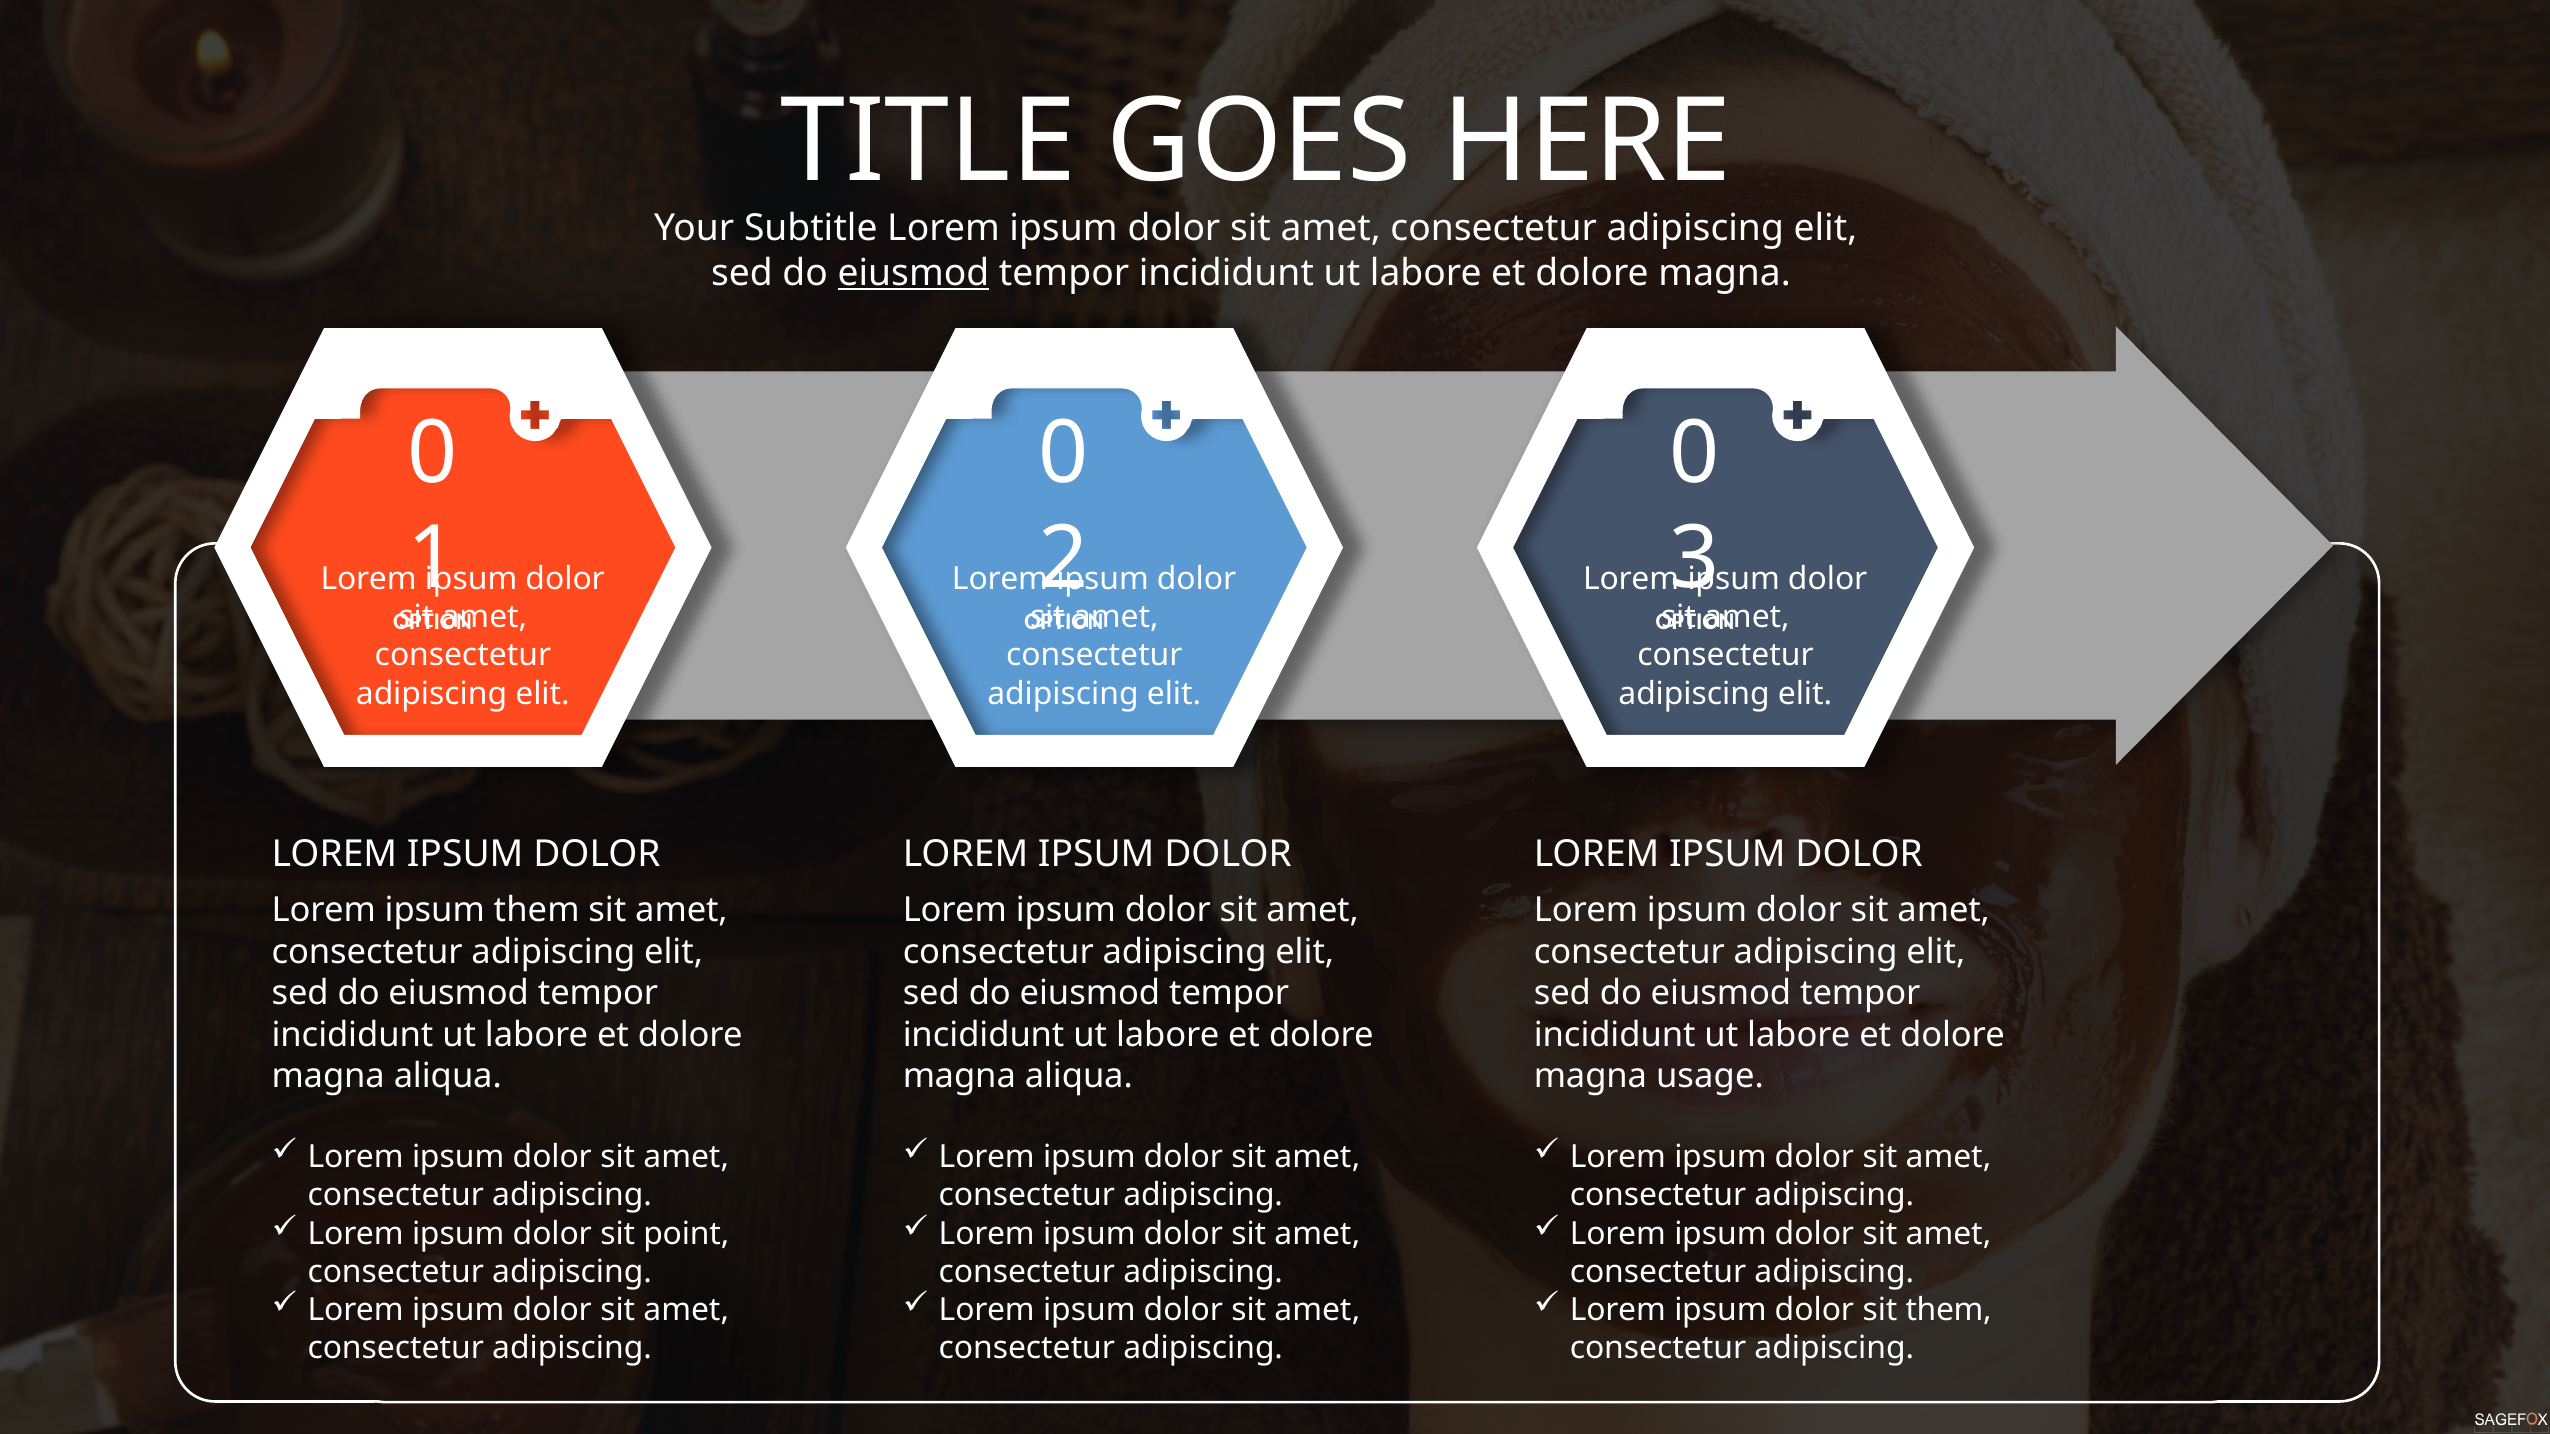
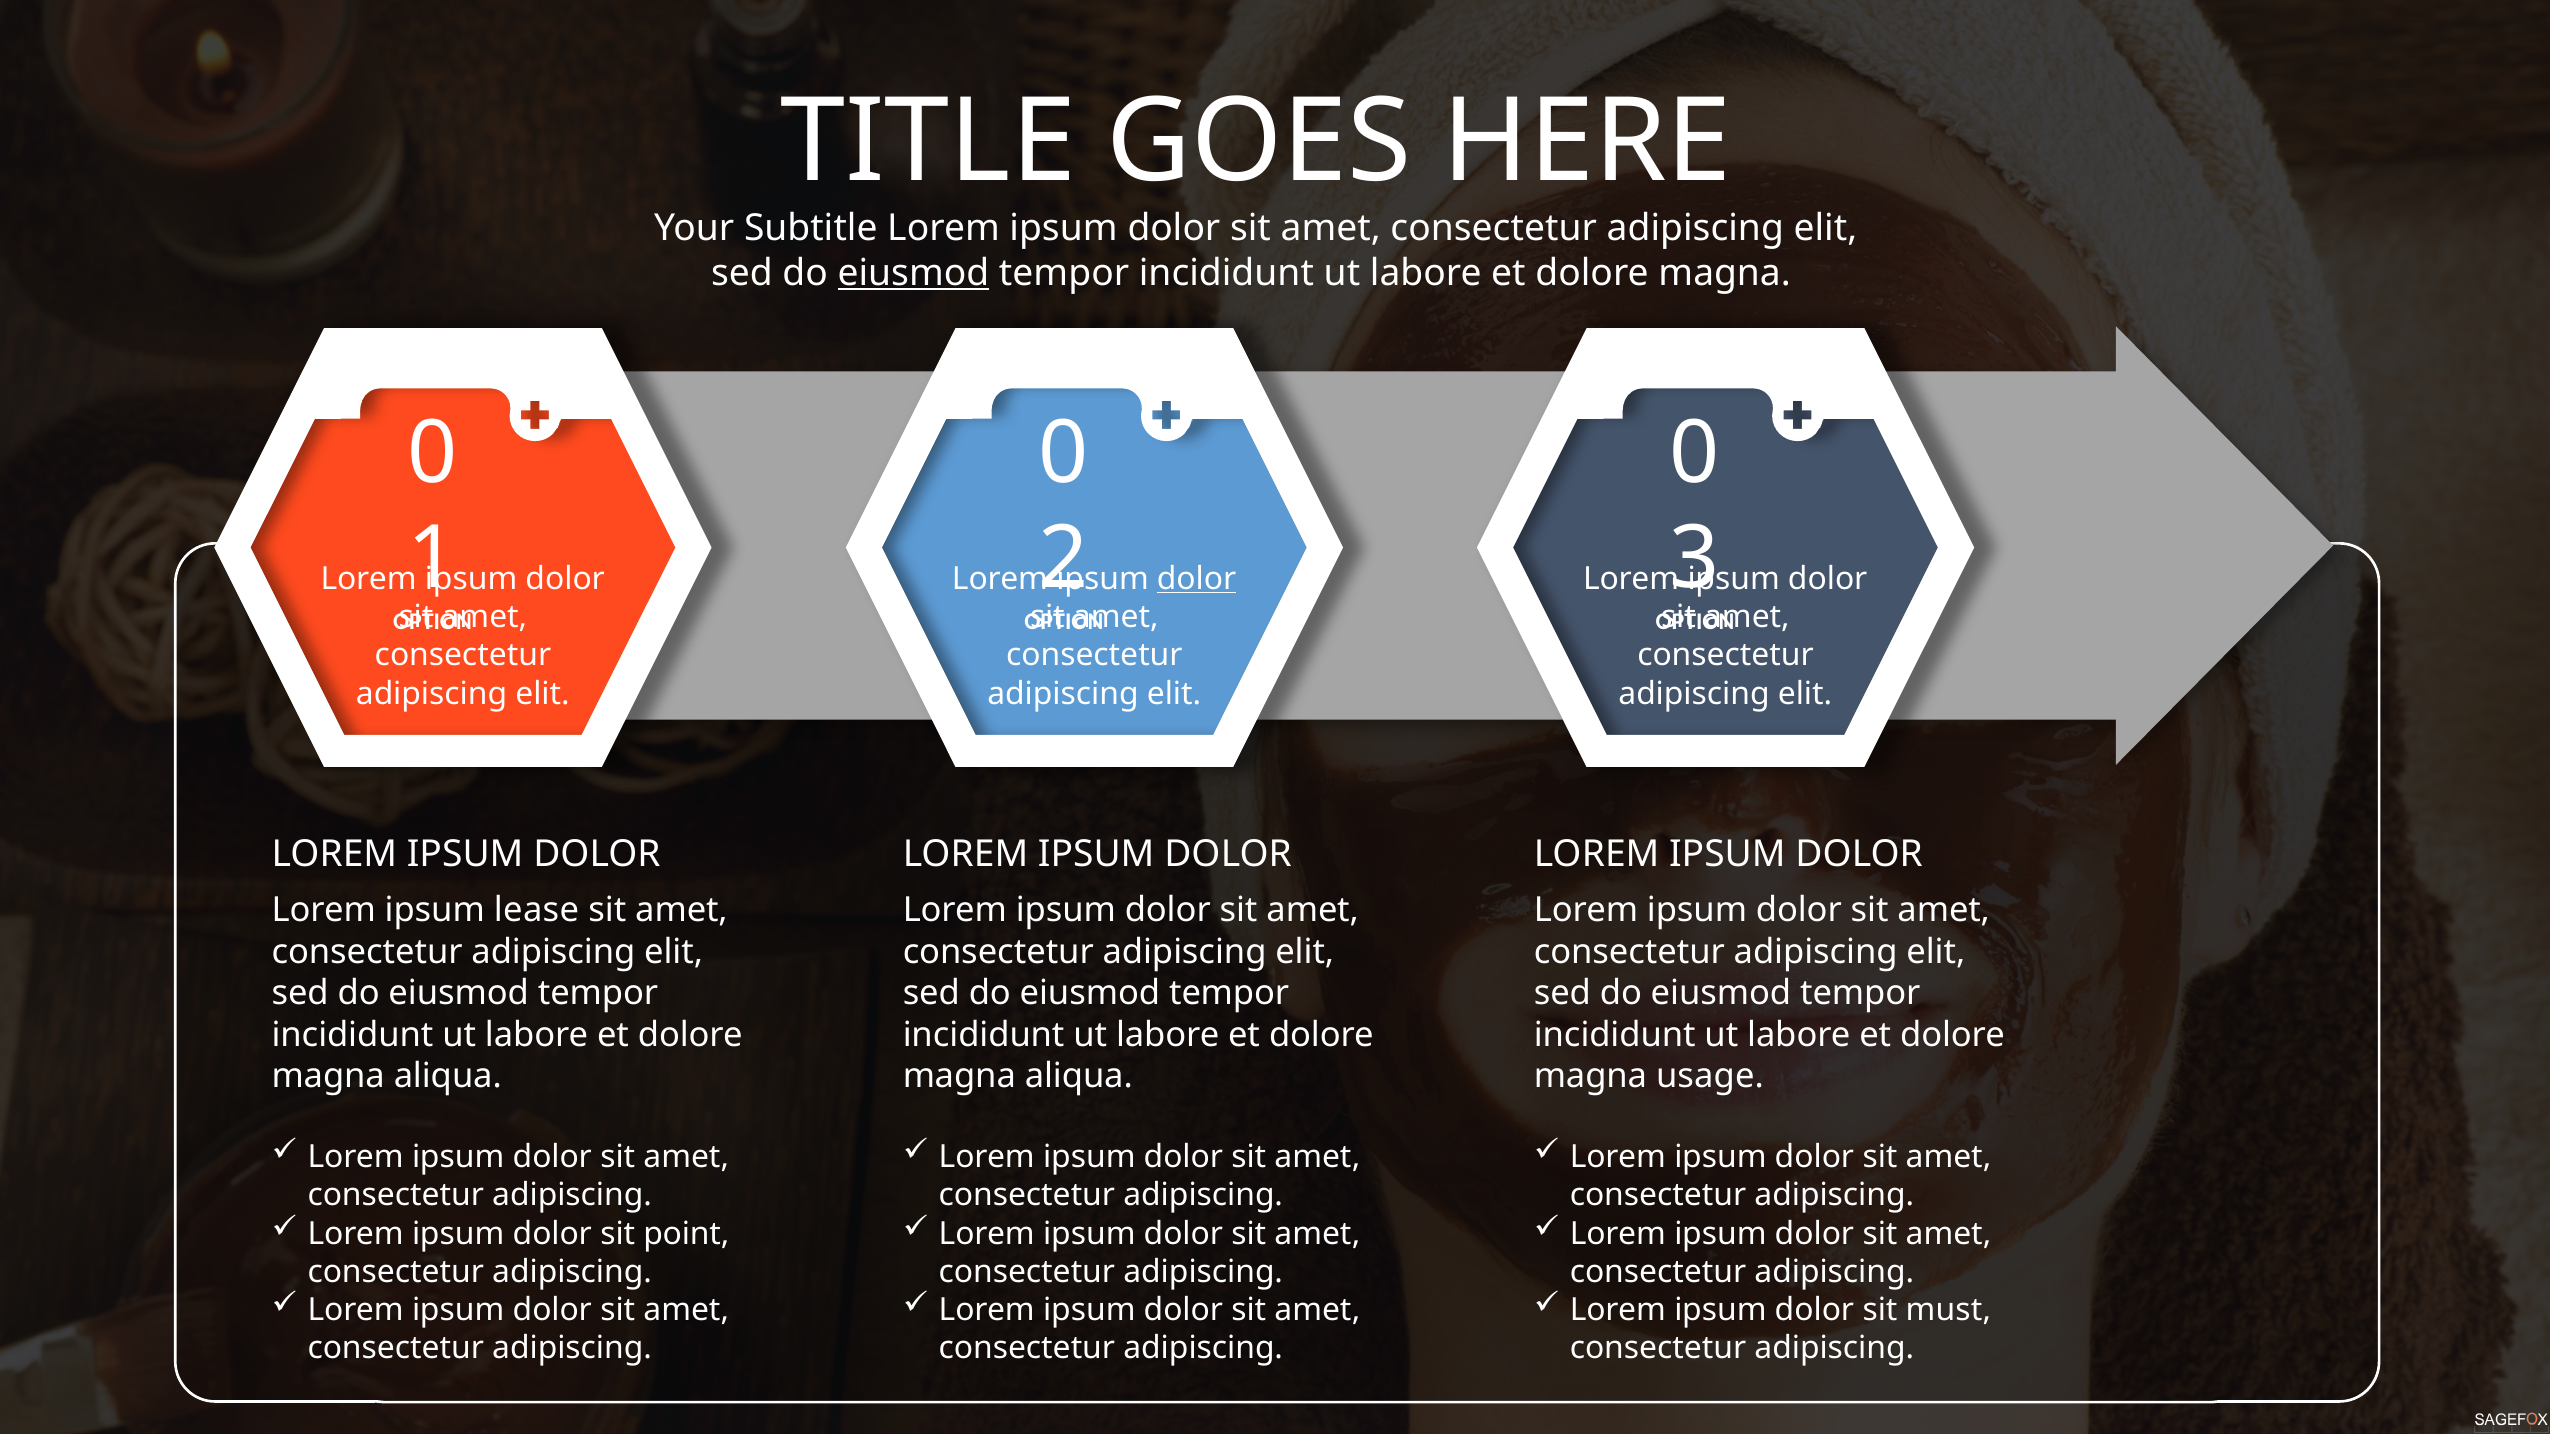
dolor underline: none -> present (1197, 579)
ipsum them: them -> lease (537, 910)
sit them: them -> must (1948, 1311)
